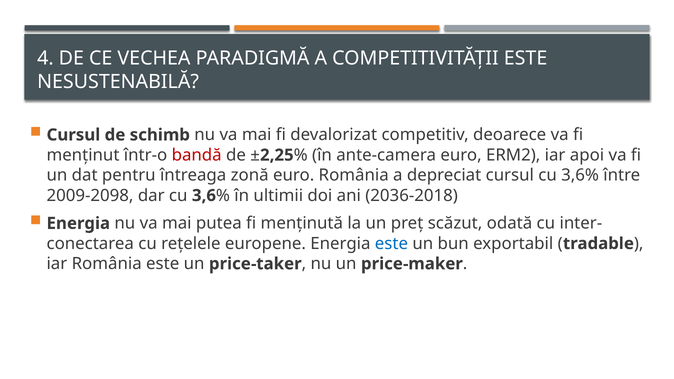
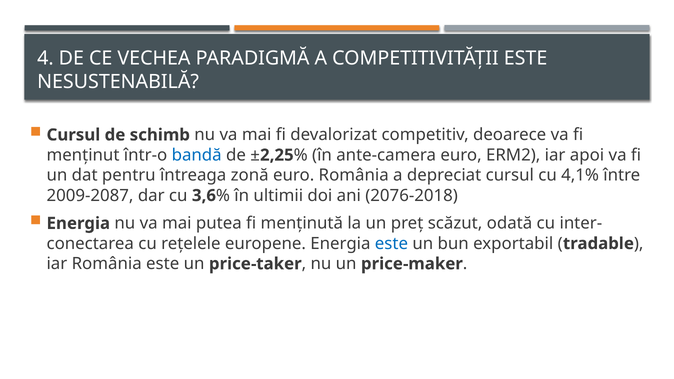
bandă colour: red -> blue (197, 155)
3,6%: 3,6% -> 4,1% (580, 175)
2009-2098: 2009-2098 -> 2009-2087 (90, 196)
2036-2018: 2036-2018 -> 2076-2018 (412, 196)
